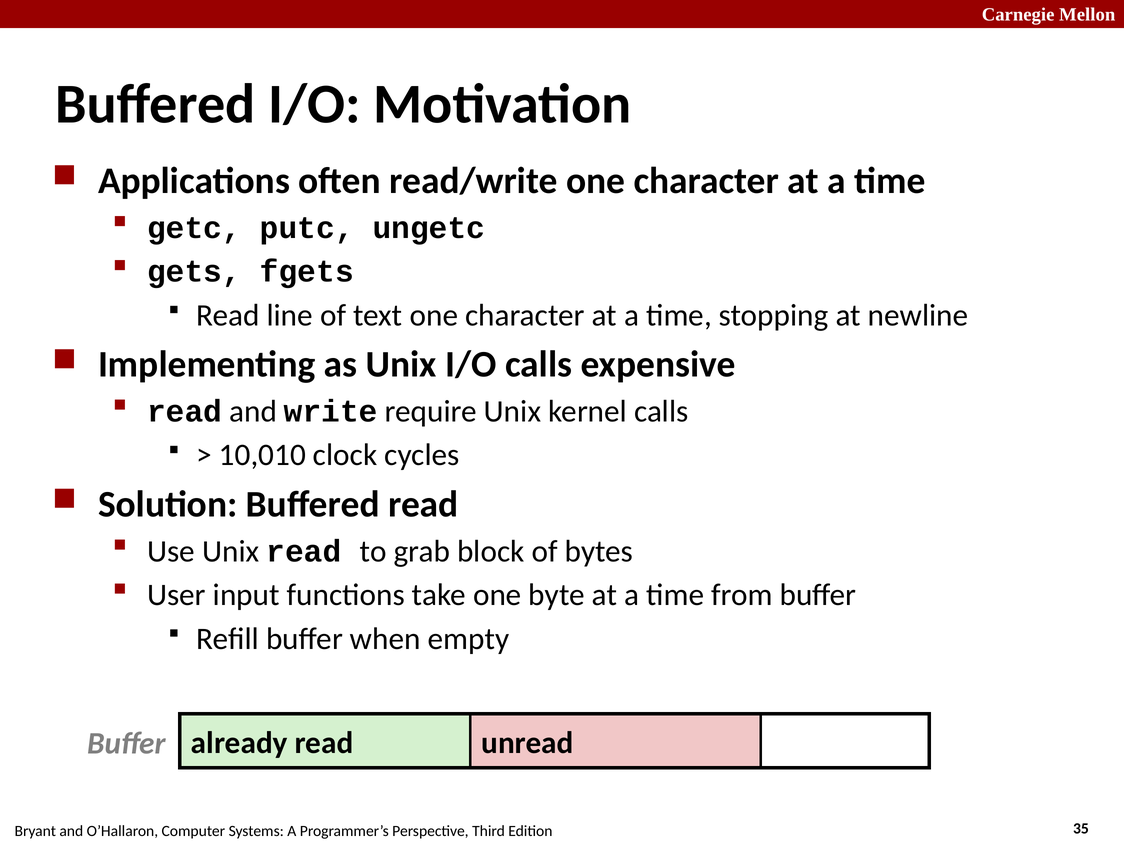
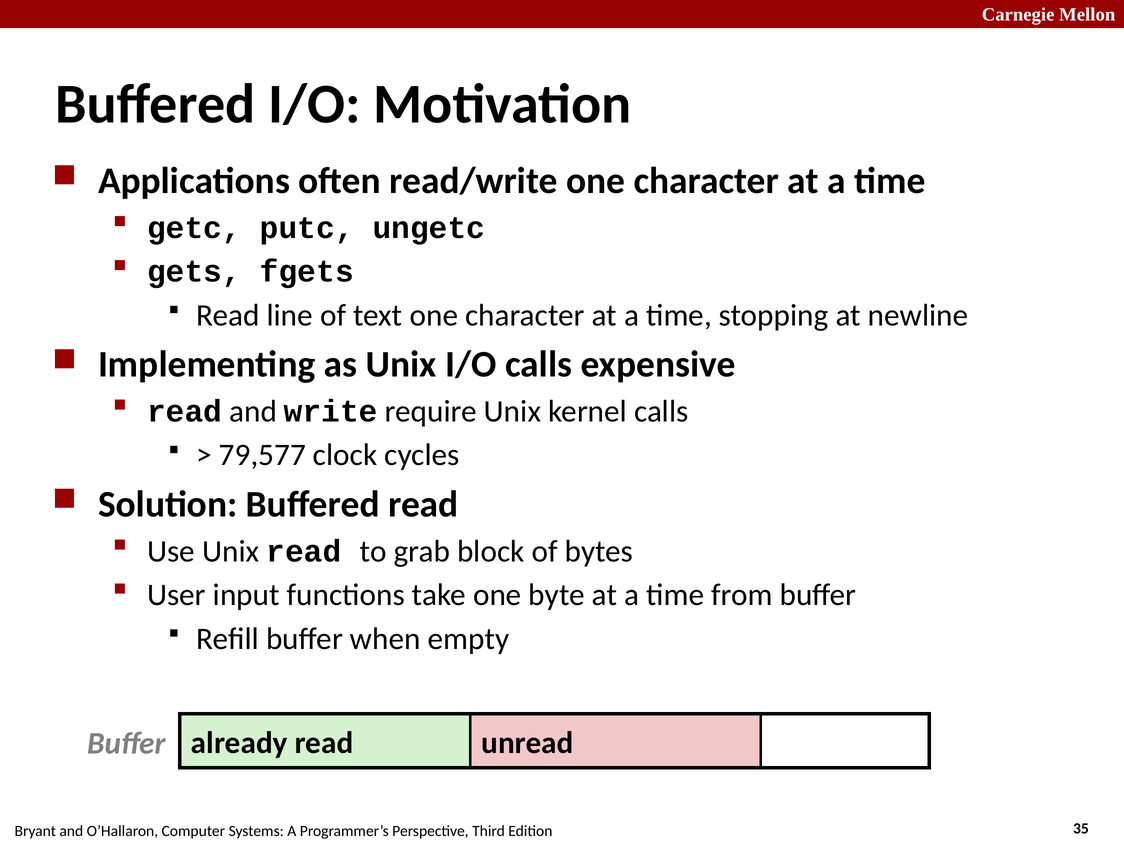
10,010: 10,010 -> 79,577 (262, 455)
